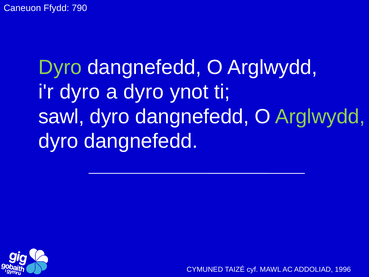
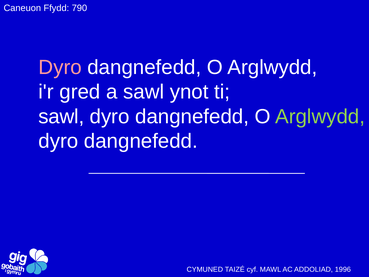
Dyro colour: light green -> pink (60, 67)
i'r dyro: dyro -> gred (80, 92)
a dyro: dyro -> sawl (144, 92)
